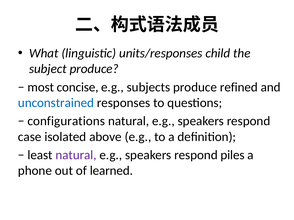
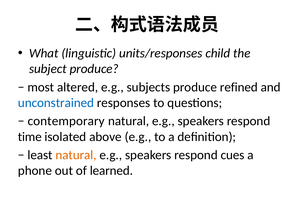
concise: concise -> altered (78, 87)
configurations: configurations -> contemporary (66, 121)
case: case -> time (30, 137)
natural colour: purple -> orange (76, 155)
piles: piles -> cues (233, 155)
